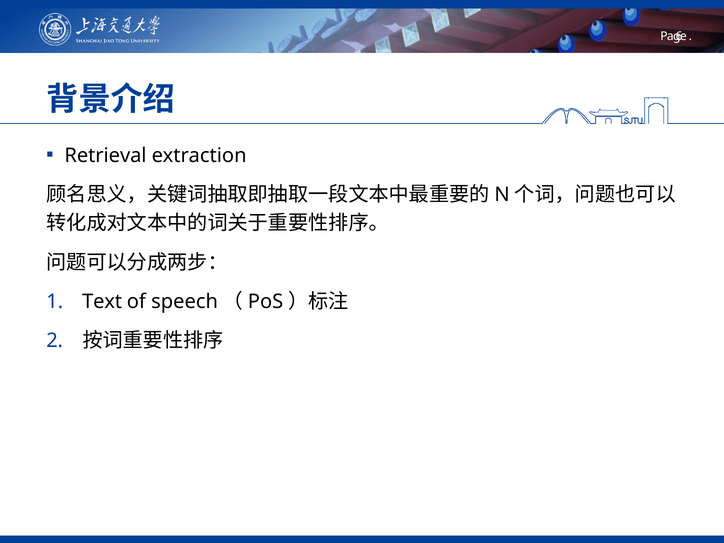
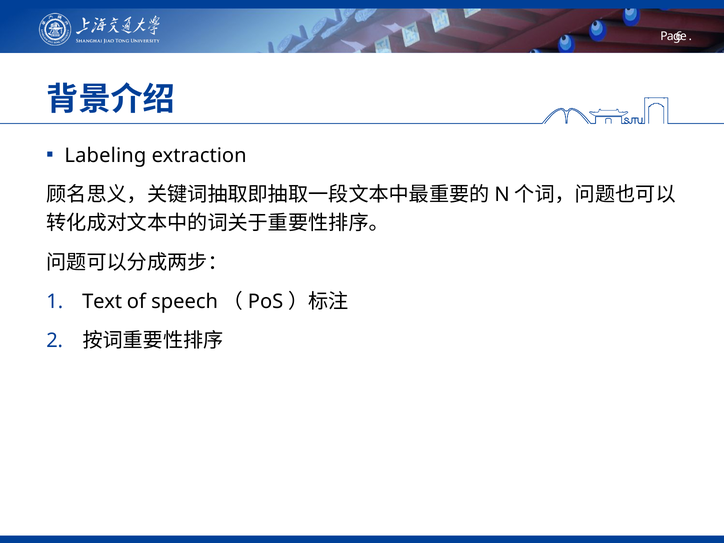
Retrieval: Retrieval -> Labeling (105, 155)
